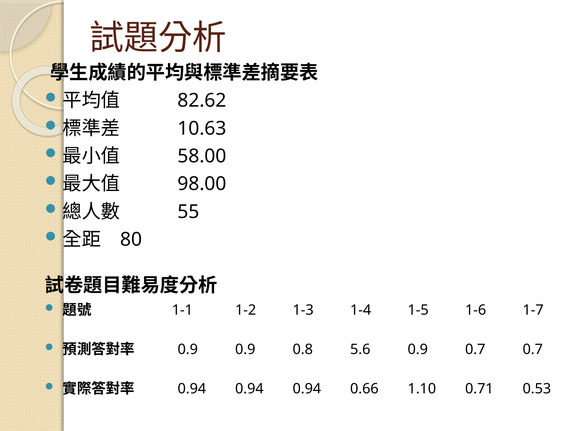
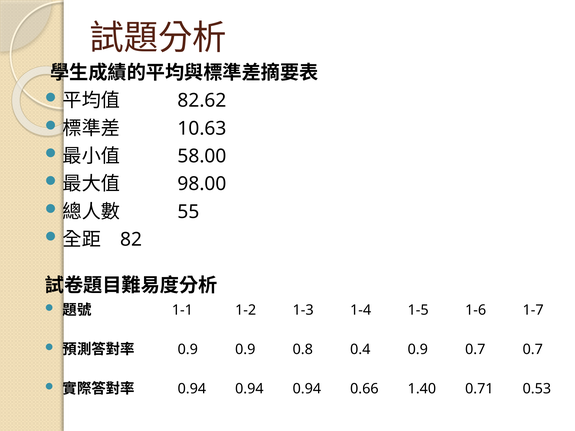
80: 80 -> 82 (131, 240)
5.6: 5.6 -> 0.4 (360, 350)
1.10: 1.10 -> 1.40 (422, 389)
